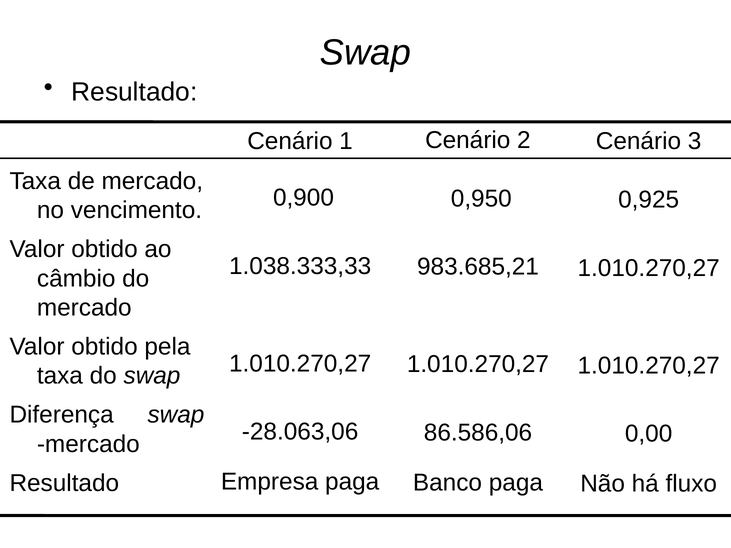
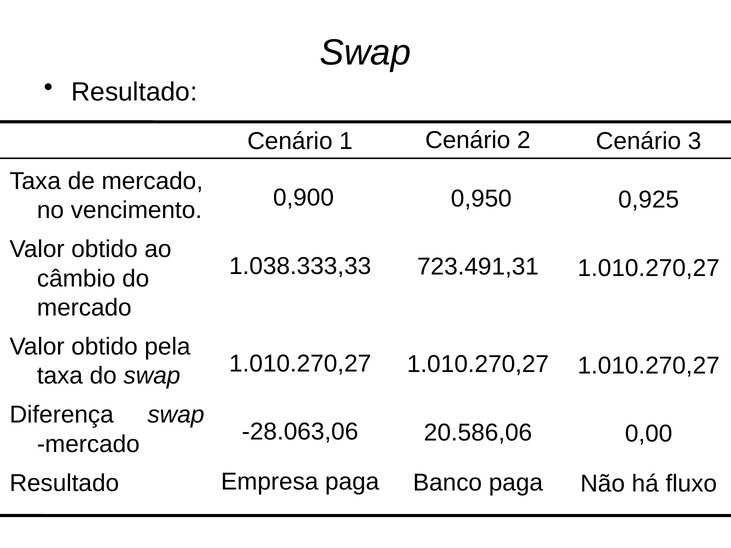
983.685,21: 983.685,21 -> 723.491,31 (478, 267)
86.586,06: 86.586,06 -> 20.586,06 (478, 433)
